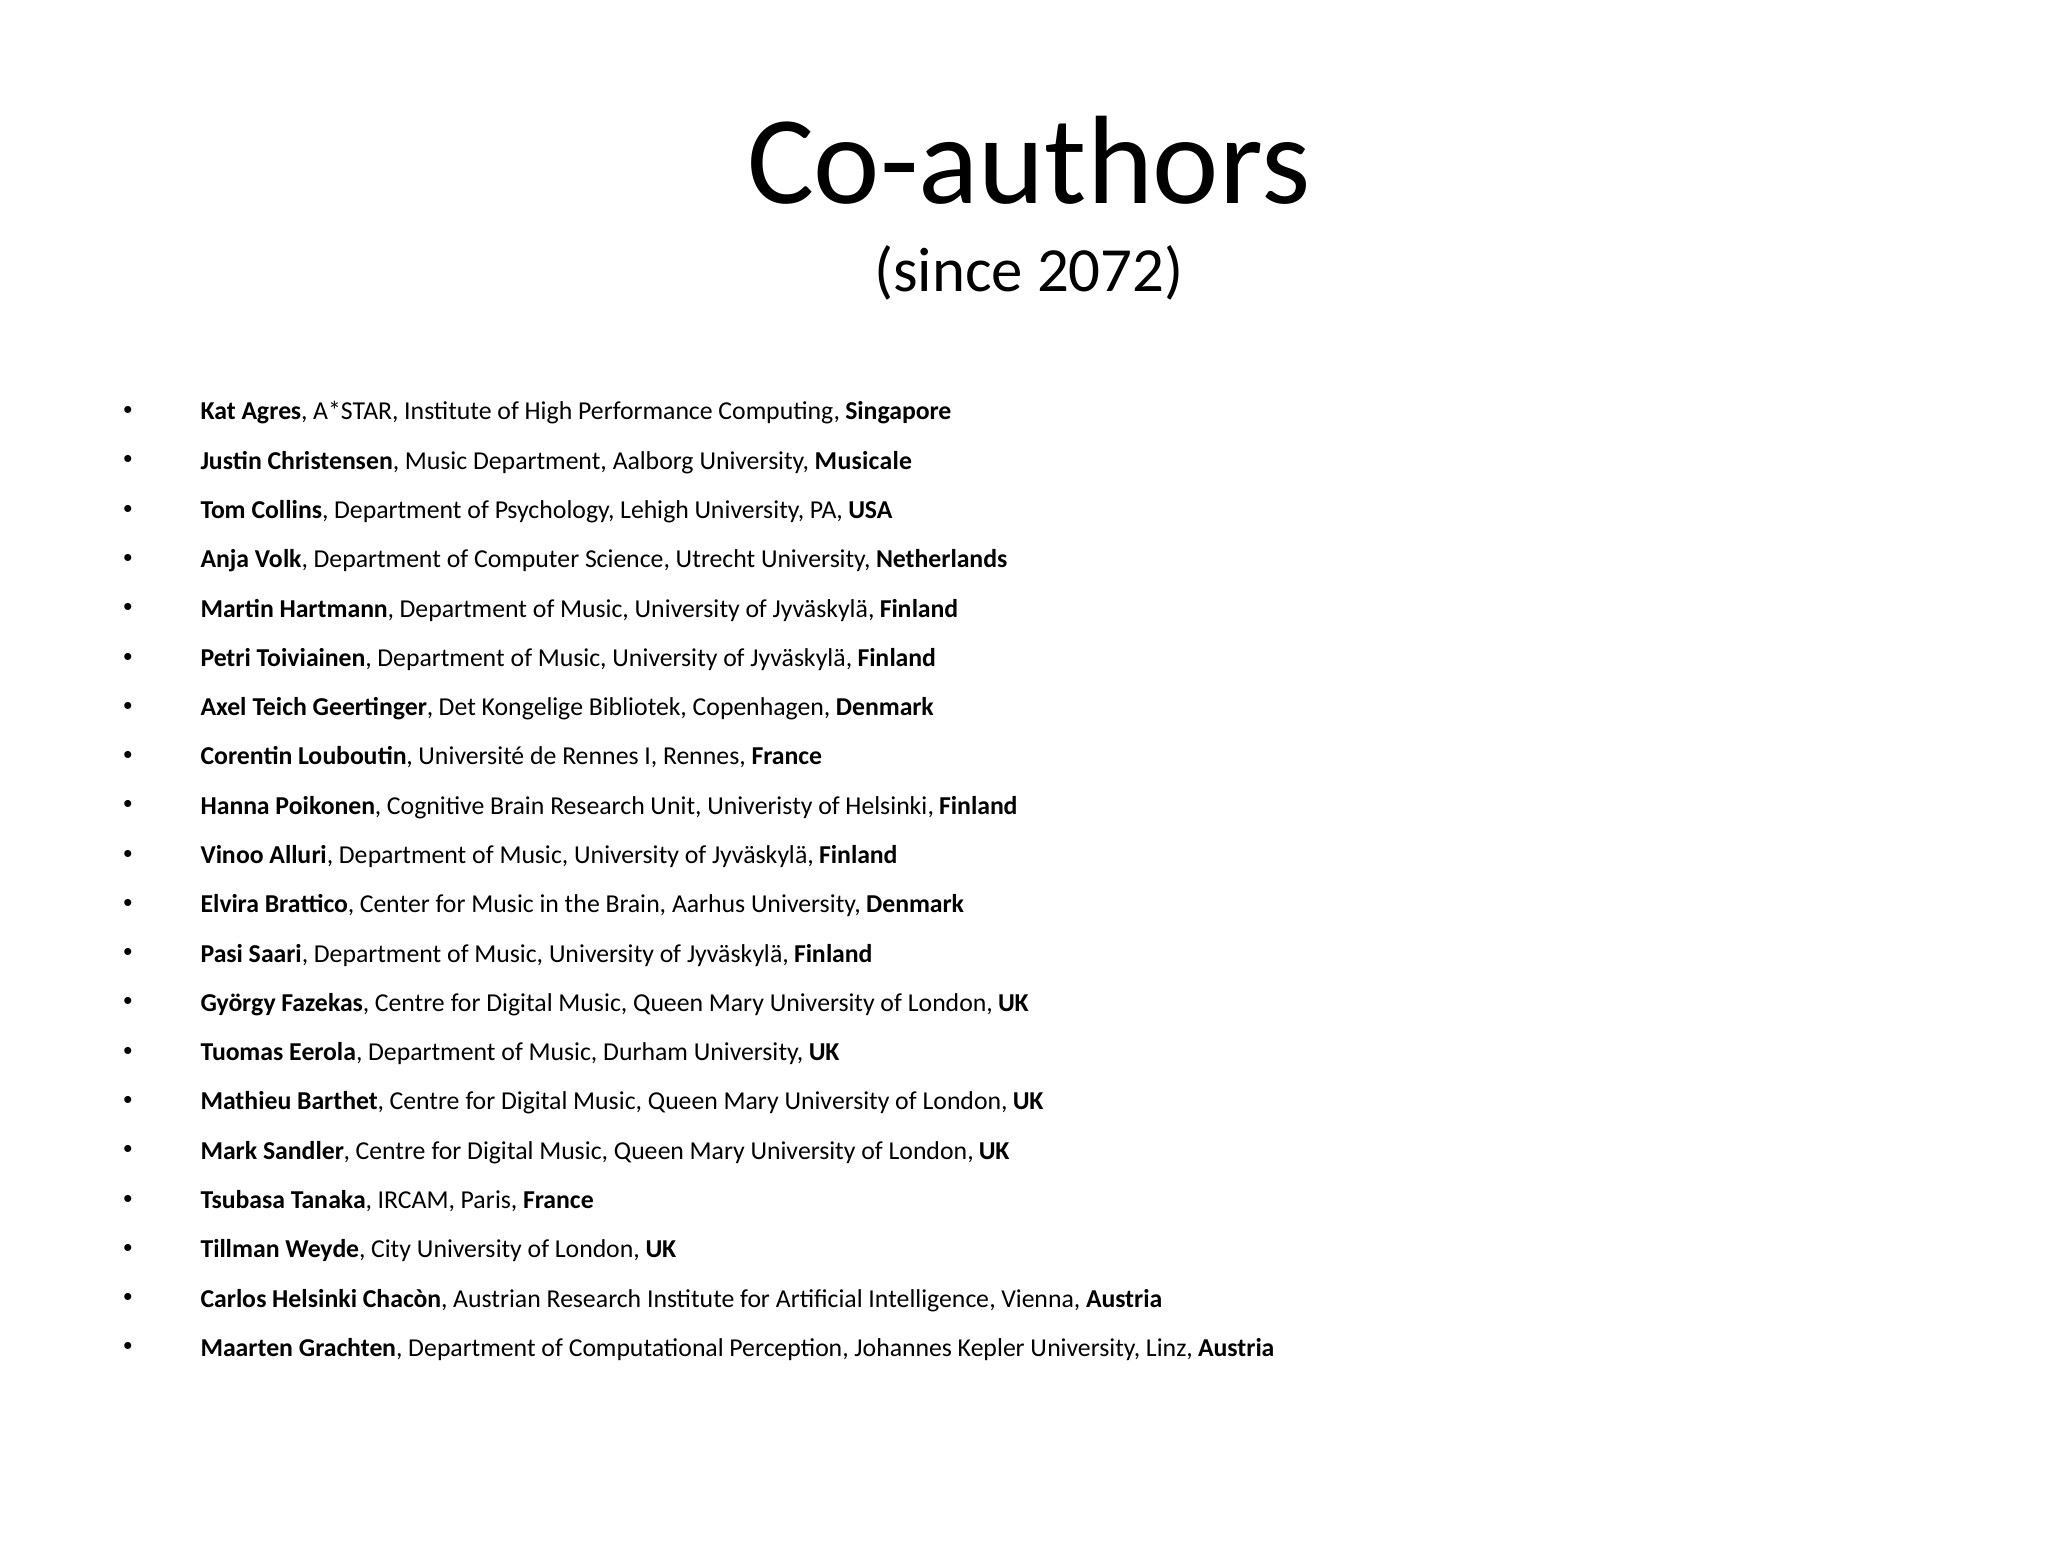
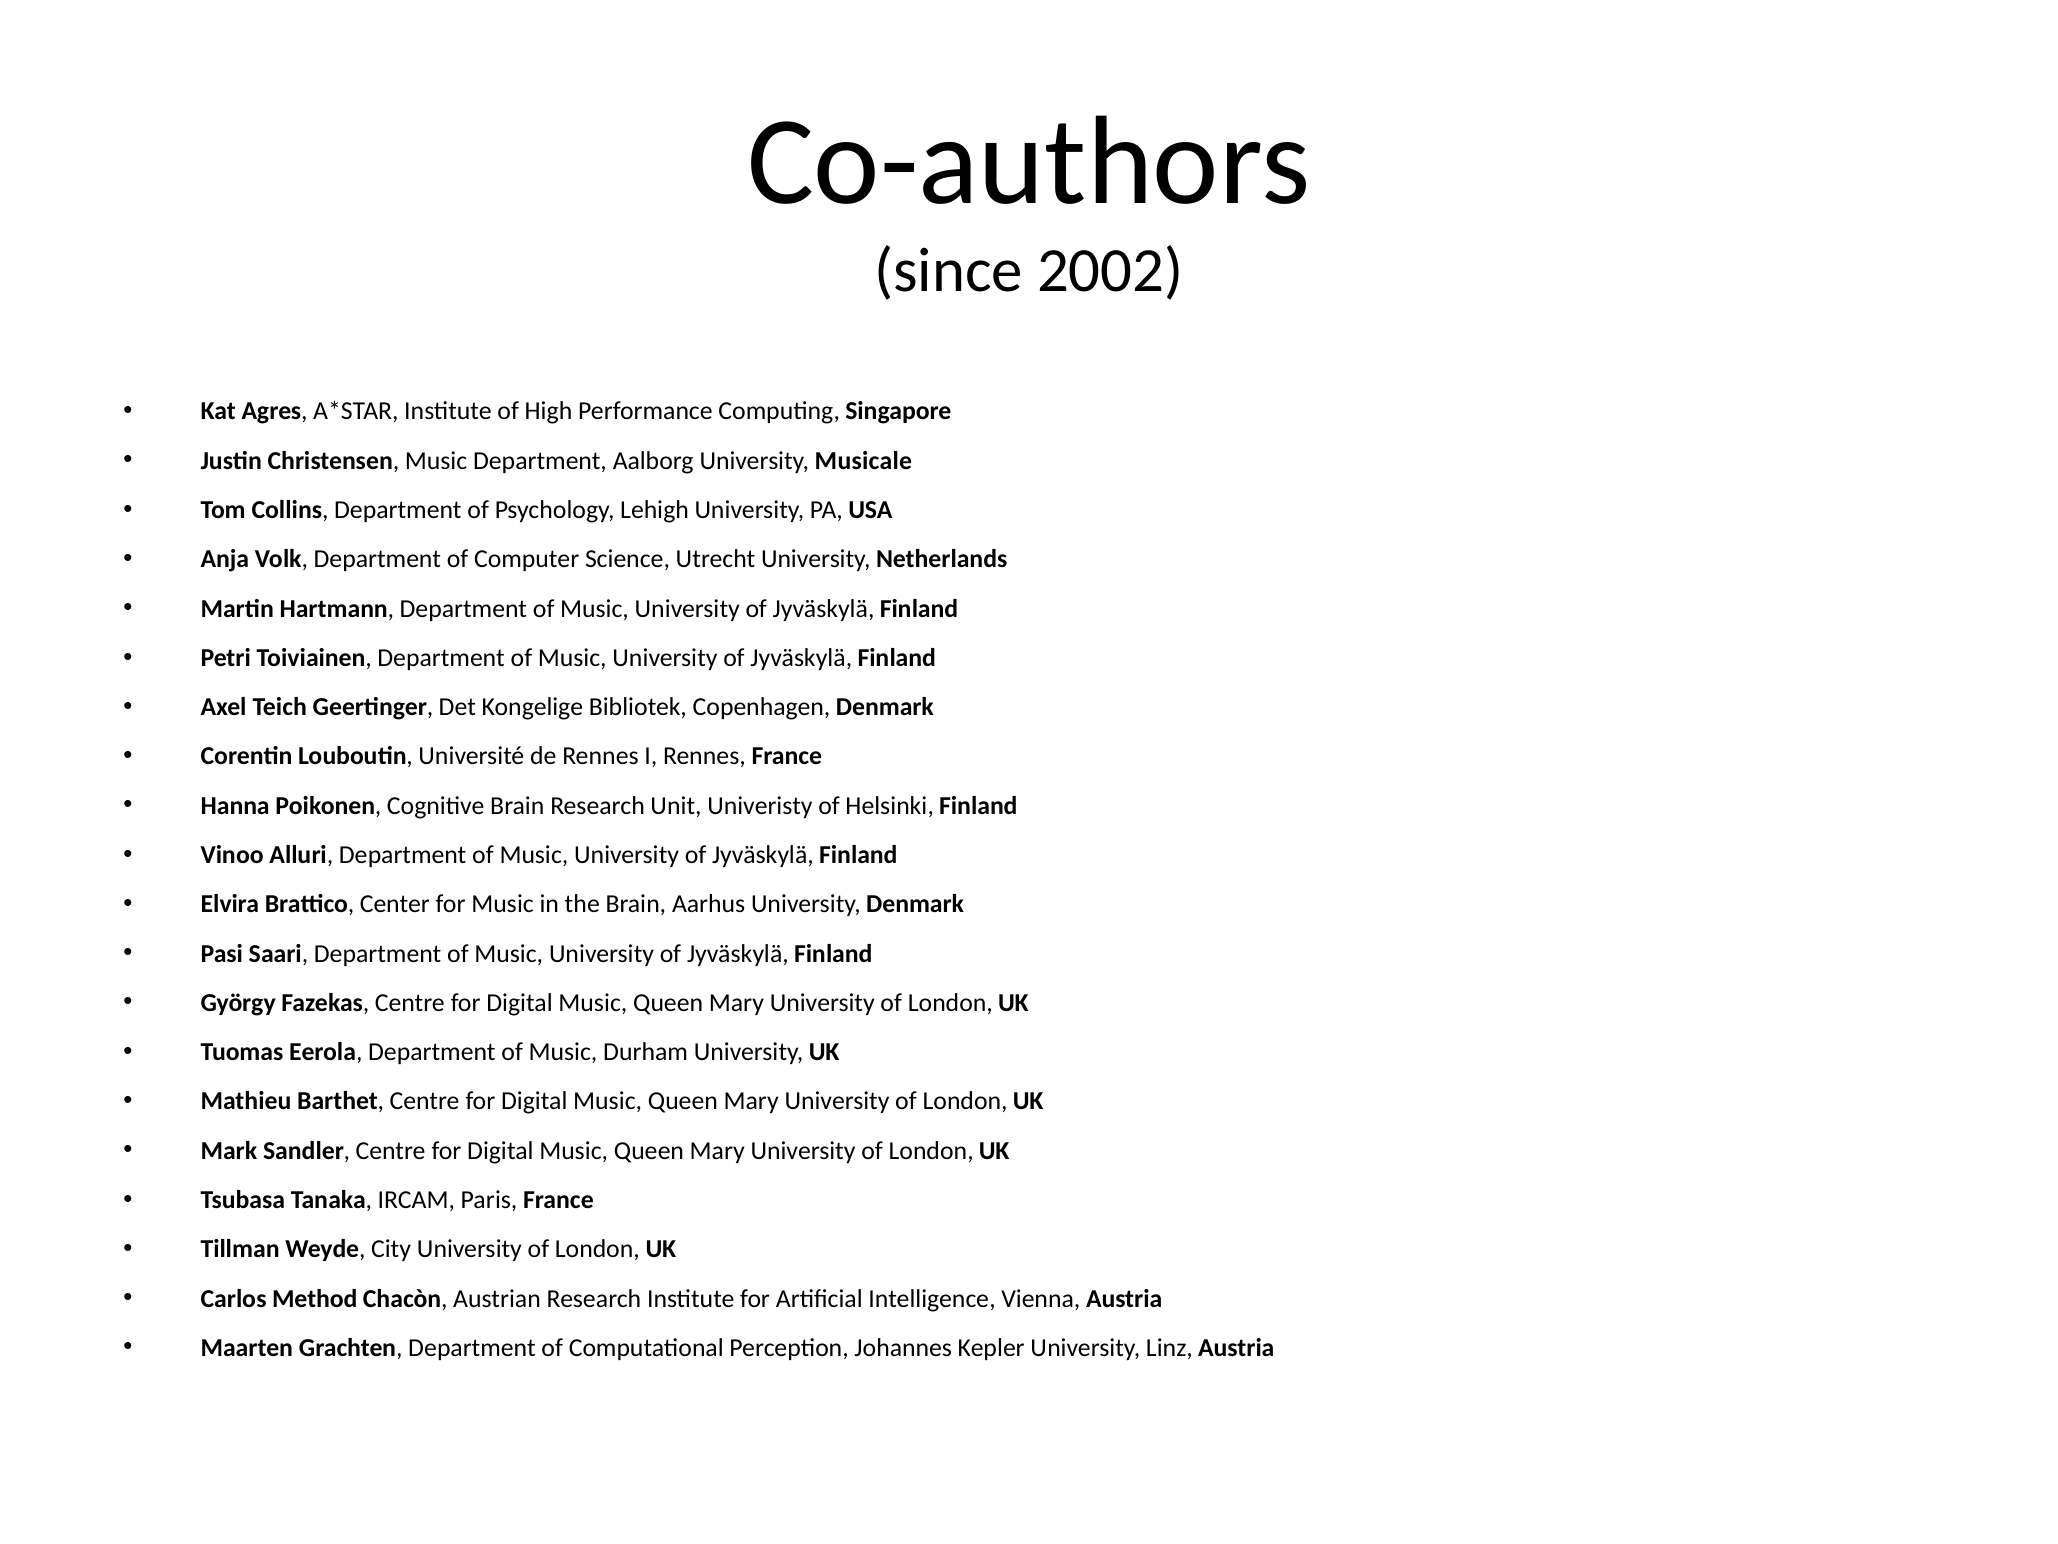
2072: 2072 -> 2002 (1110, 270)
Carlos Helsinki: Helsinki -> Method (315, 1298)
